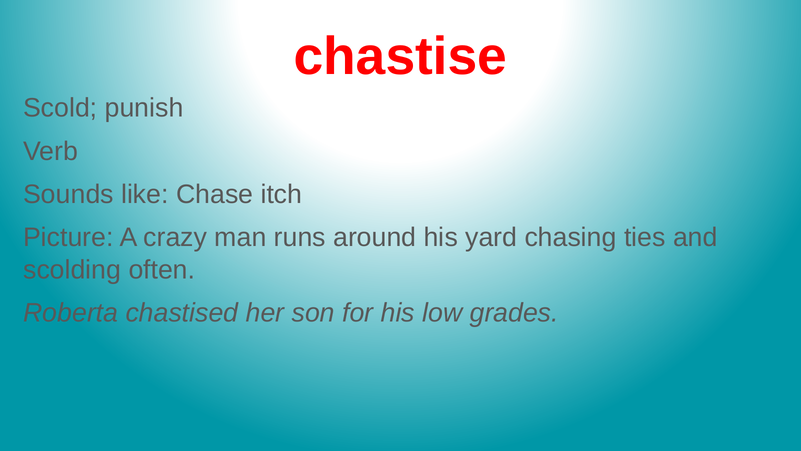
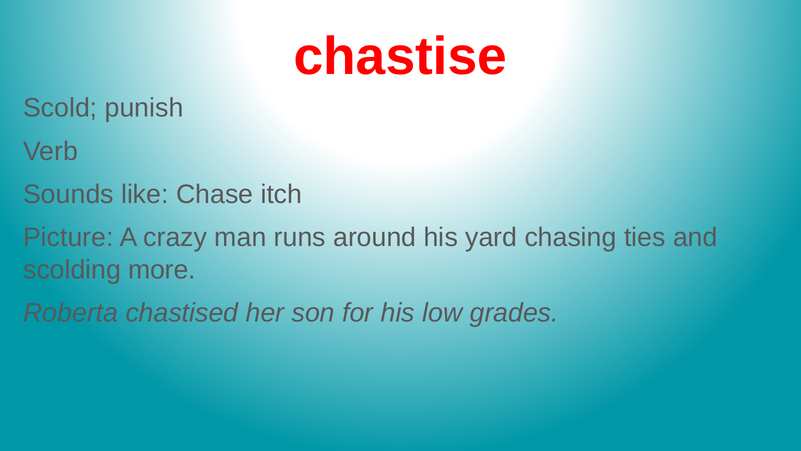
often: often -> more (162, 269)
